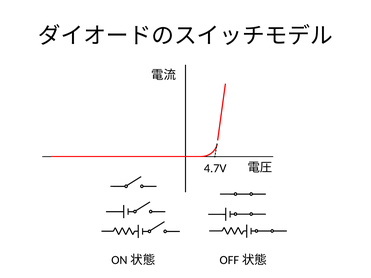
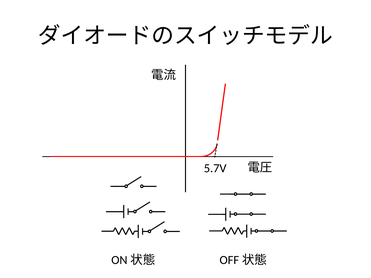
4.7V: 4.7V -> 5.7V (215, 168)
